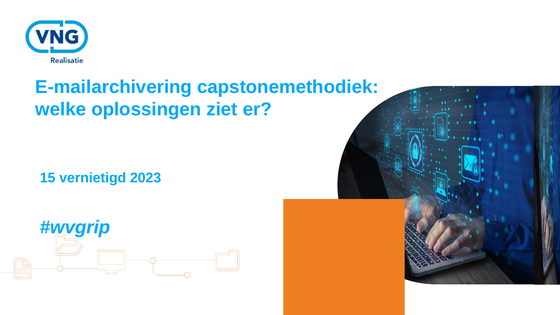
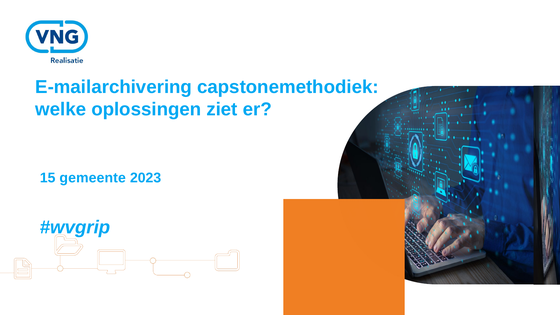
vernietigd: vernietigd -> gemeente (93, 178)
